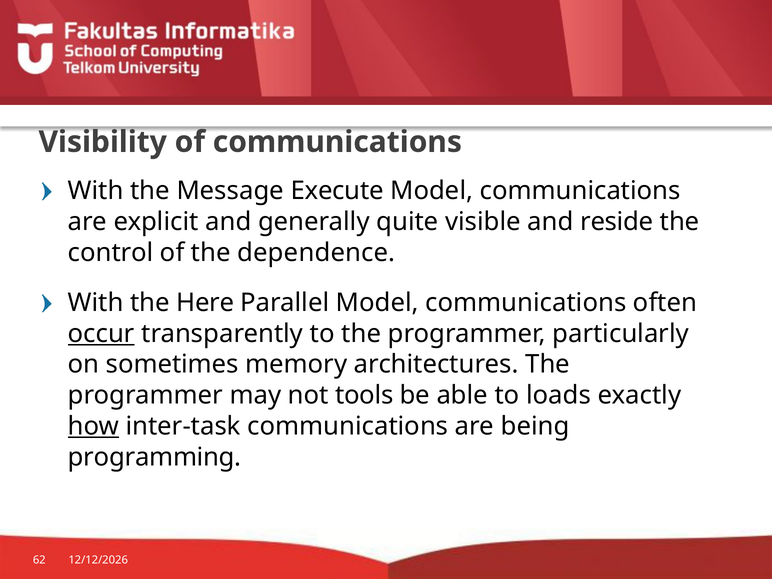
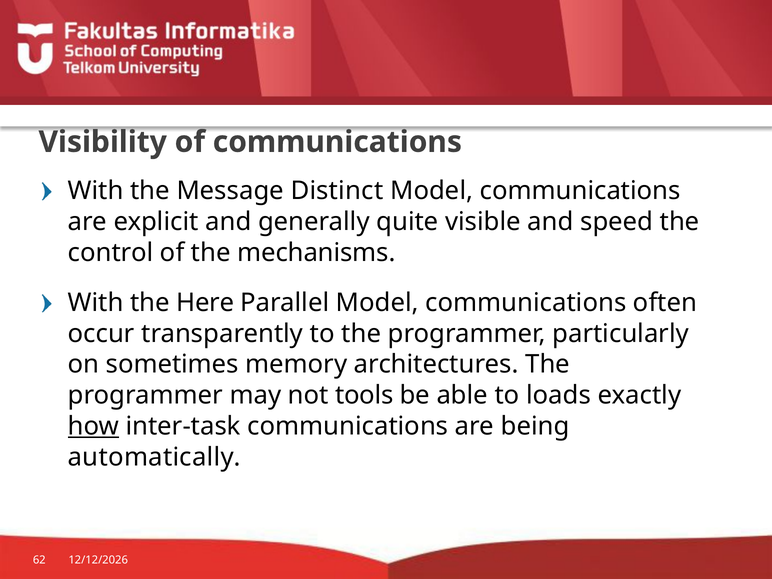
Execute: Execute -> Distinct (337, 191)
reside: reside -> speed (617, 222)
dependence: dependence -> mechanisms (316, 253)
occur underline: present -> none (101, 334)
programming: programming -> automatically (154, 457)
